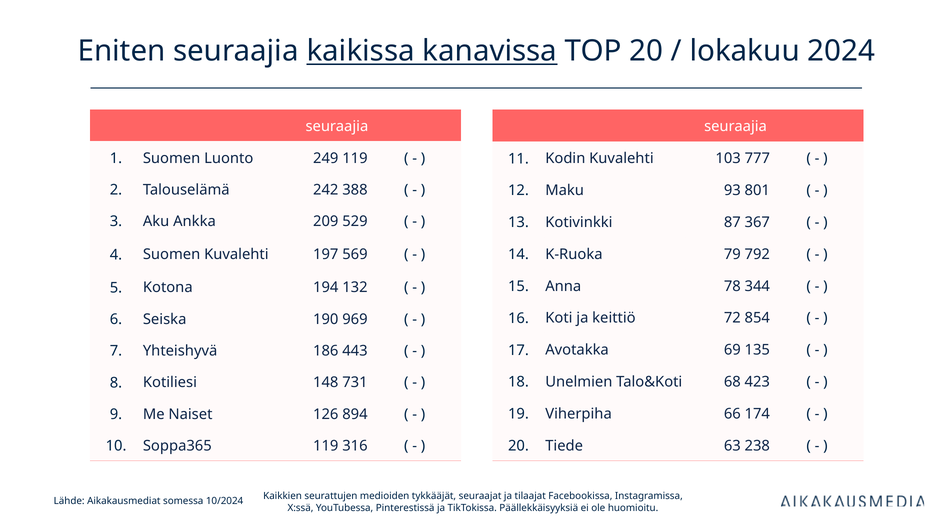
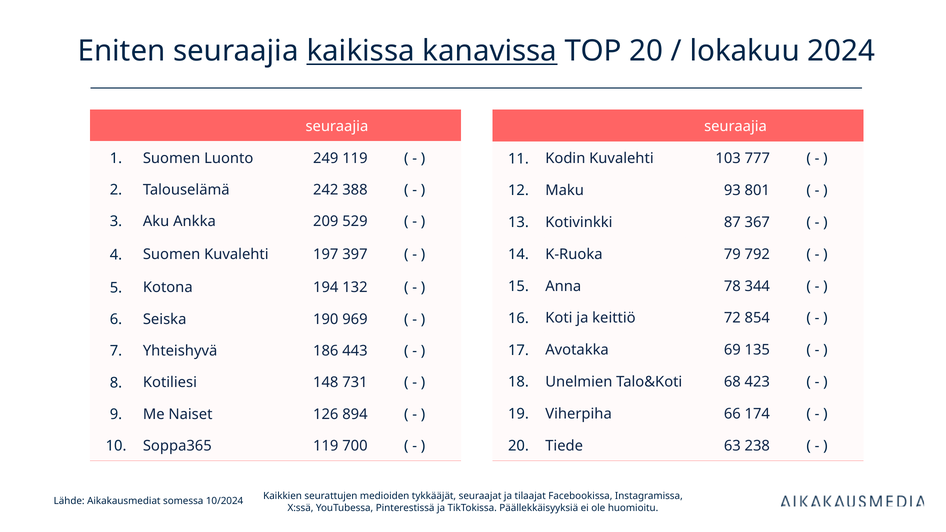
569: 569 -> 397 (355, 255)
316: 316 -> 700 (355, 446)
